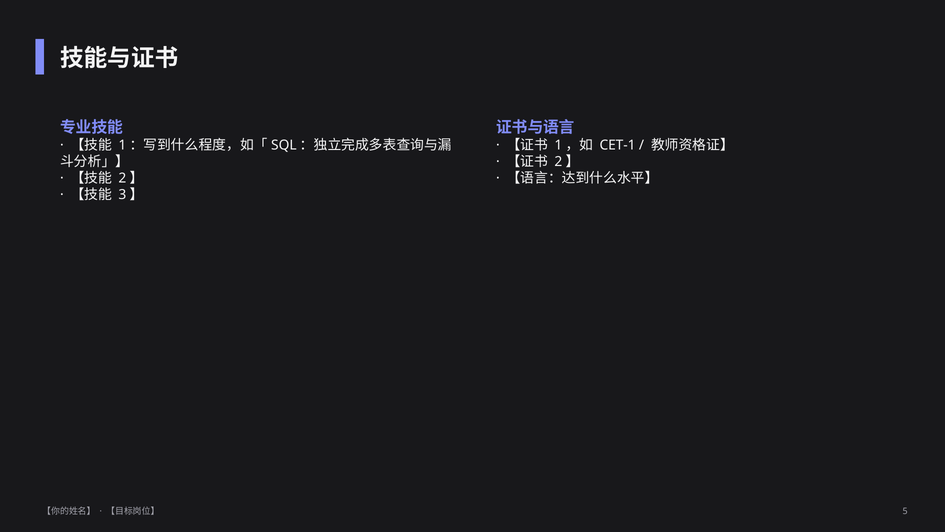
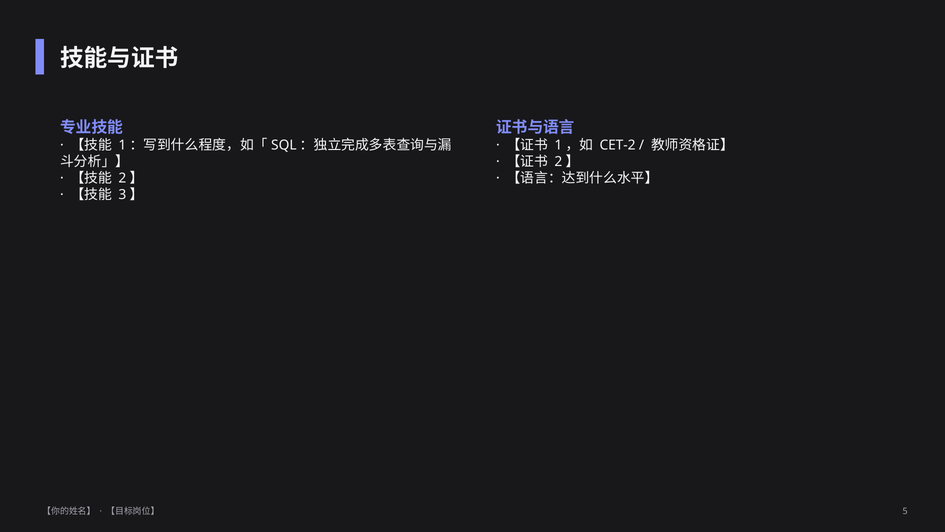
CET-1: CET-1 -> CET-2 (618, 145)
